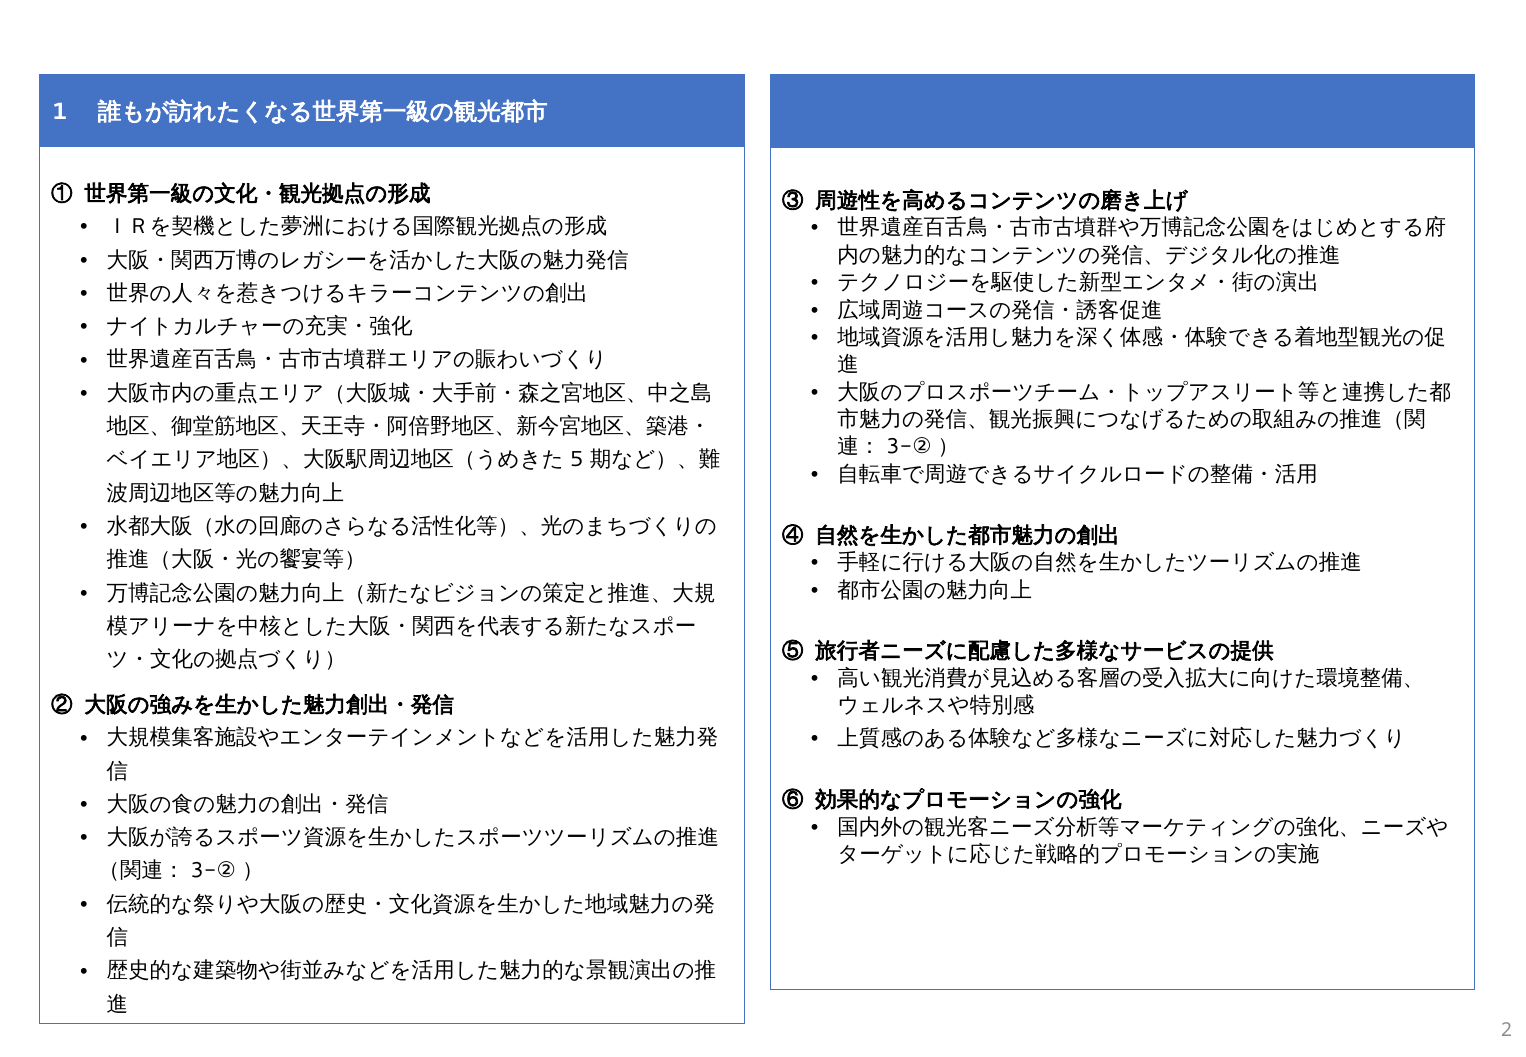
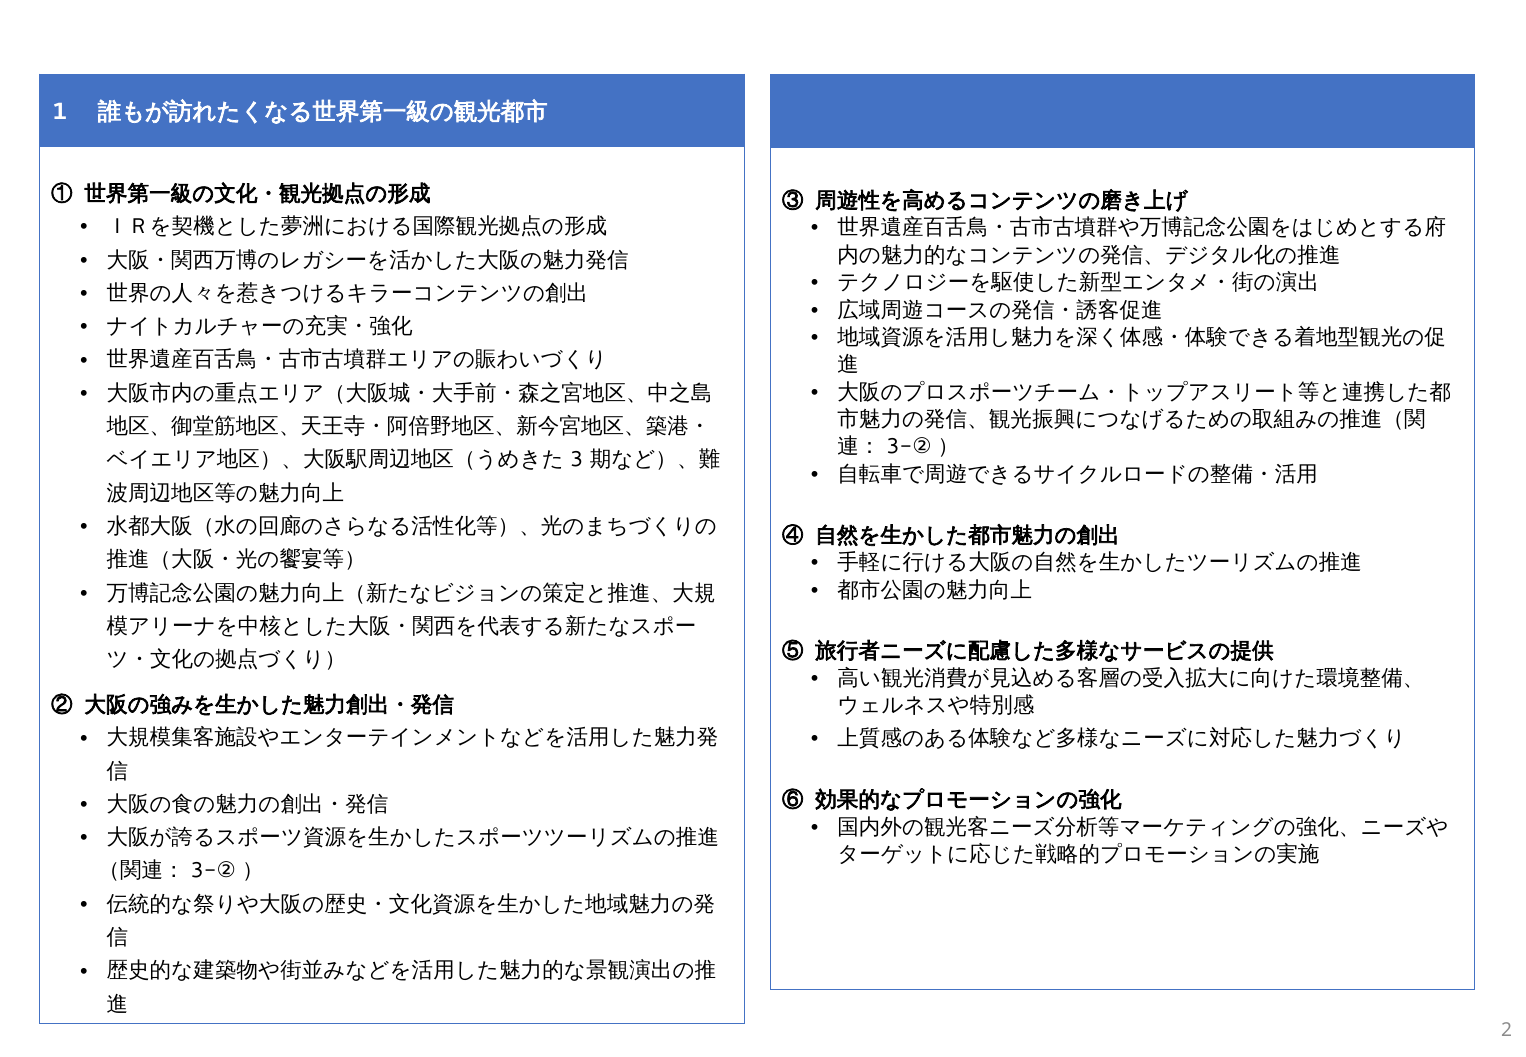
5: 5 -> 3 (577, 459)
